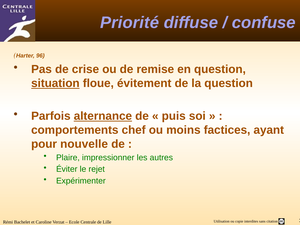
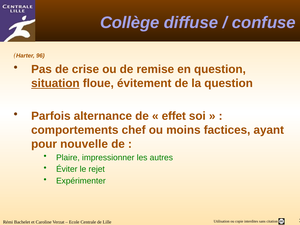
Priorité: Priorité -> Collège (130, 23)
alternance underline: present -> none (103, 116)
puis: puis -> effet (174, 116)
